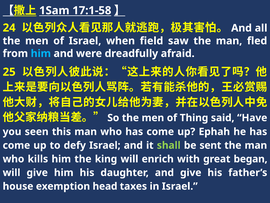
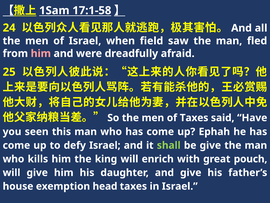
him colour: light blue -> pink (41, 53)
of Thing: Thing -> Taxes (194, 118)
be sent: sent -> give (210, 145)
began: began -> pouch (251, 159)
